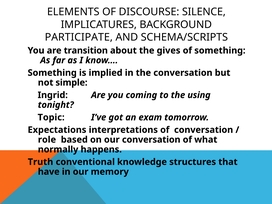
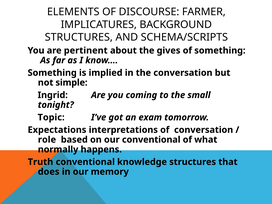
SILENCE: SILENCE -> FARMER (204, 12)
PARTICIPATE: PARTICIPATE -> STRUCTURES (79, 37)
transition: transition -> pertinent (86, 51)
using: using -> small (199, 95)
our conversation: conversation -> conventional (151, 140)
have: have -> does (49, 172)
